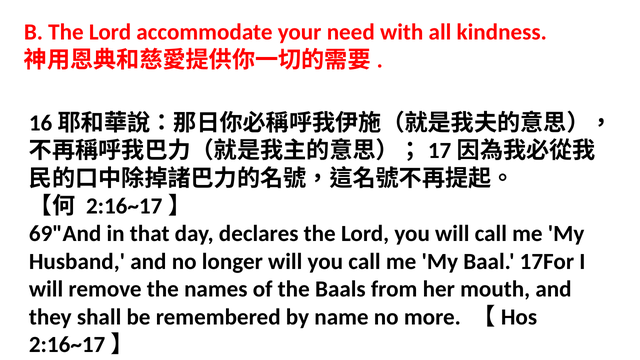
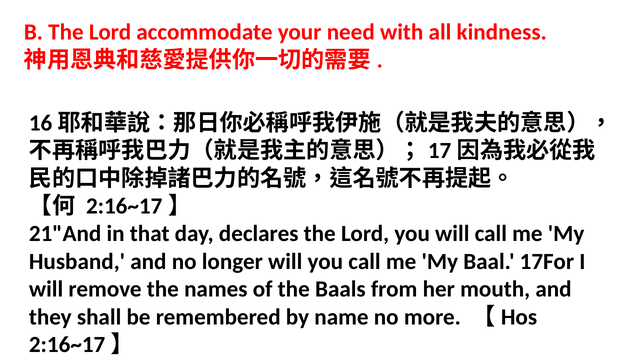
69"And: 69"And -> 21"And (65, 234)
